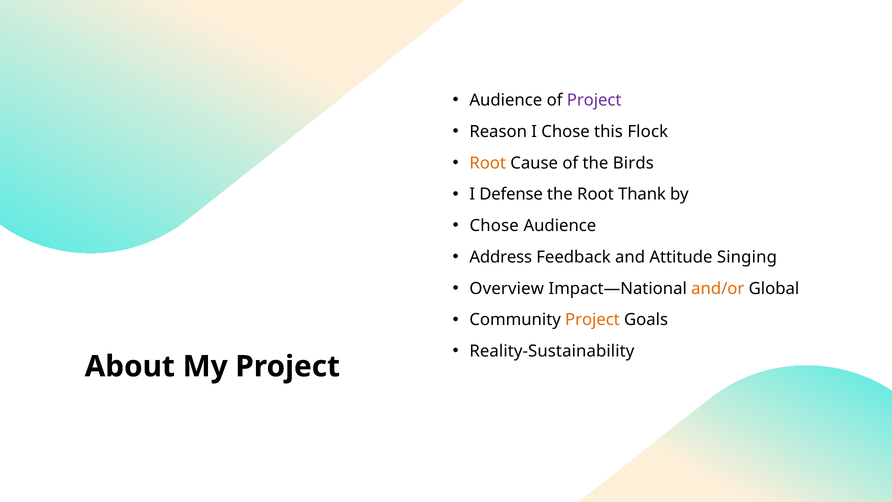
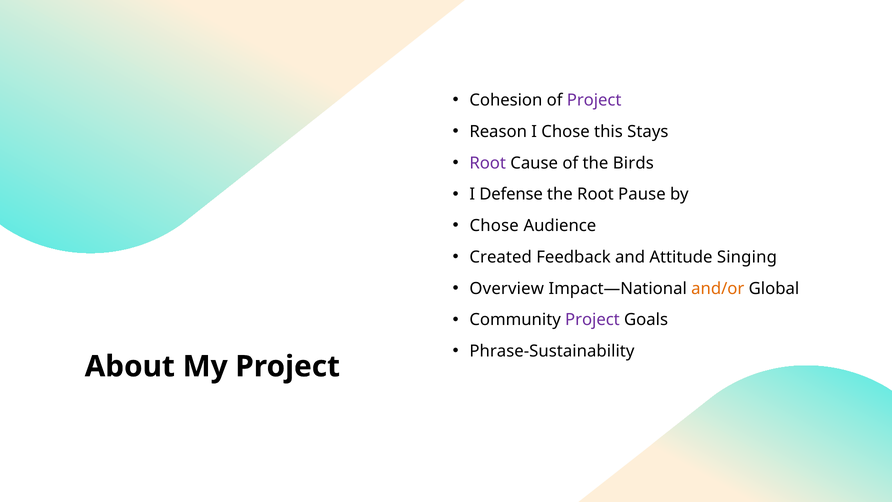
Audience: Audience -> Cohesion (506, 100)
Flock: Flock -> Stays (648, 132)
Root colour: orange -> purple (488, 163)
Thank: Thank -> Pause (642, 194)
Address: Address -> Created (501, 257)
Project colour: orange -> purple (592, 320)
Reality-Sustainability: Reality-Sustainability -> Phrase-Sustainability (552, 351)
